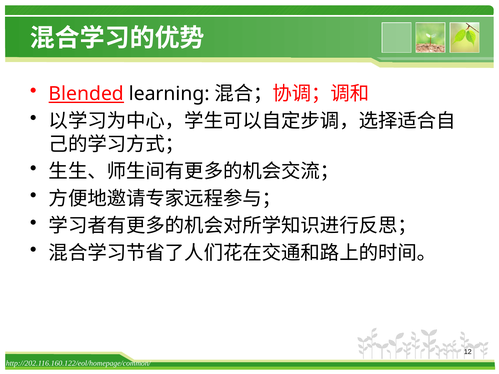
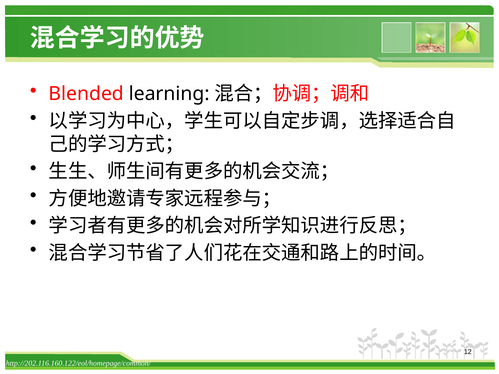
Blended underline: present -> none (86, 94)
